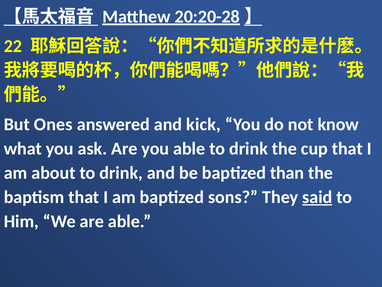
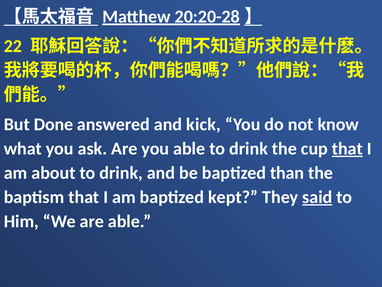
Ones: Ones -> Done (53, 124)
that underline: none -> present (347, 148)
sons: sons -> kept (233, 197)
